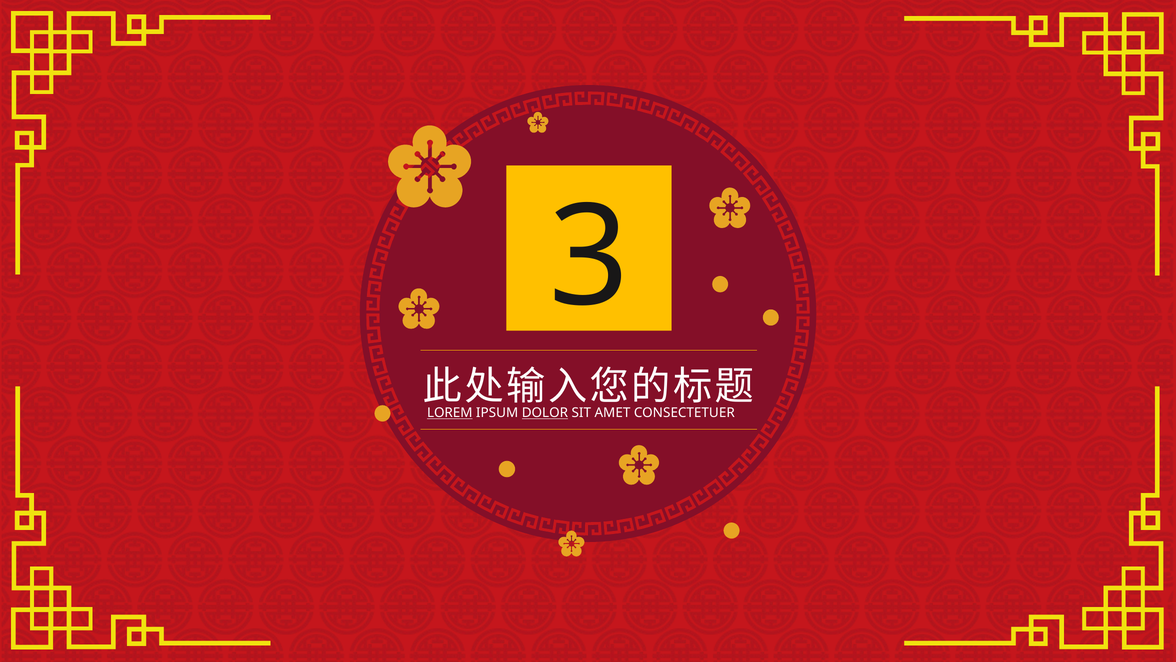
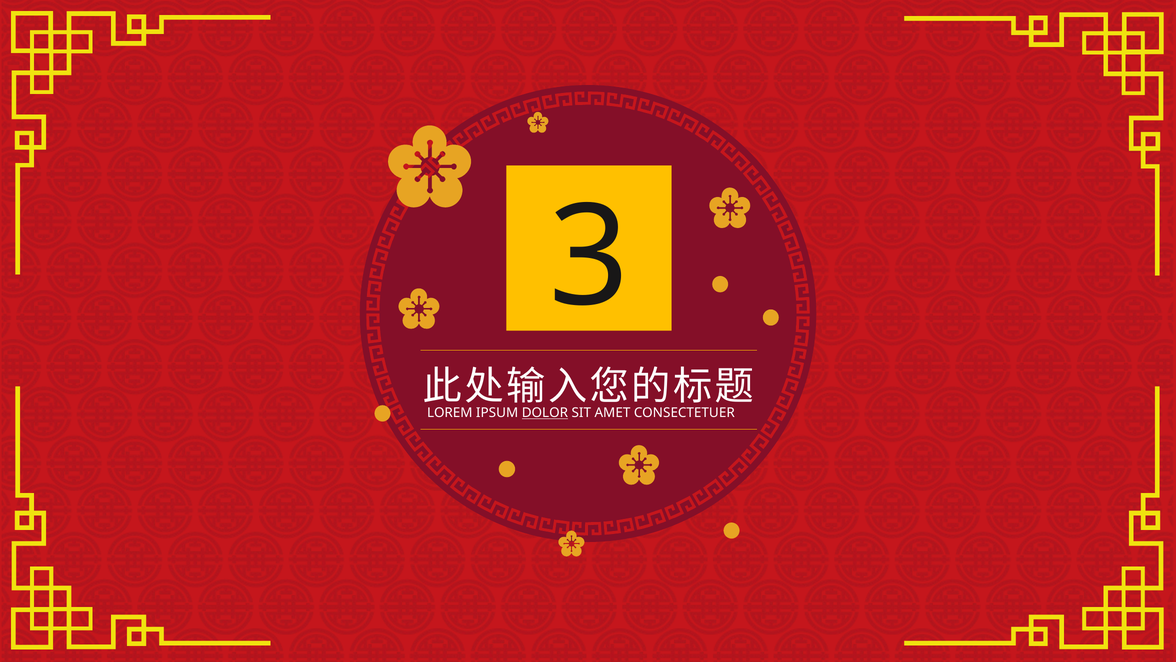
LOREM underline: present -> none (450, 413)
